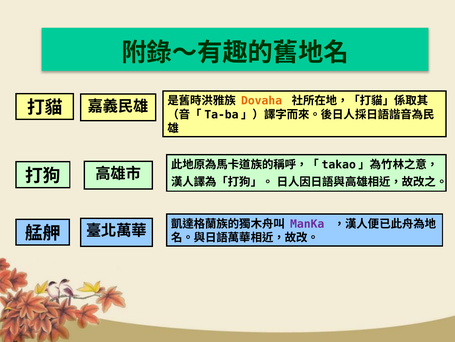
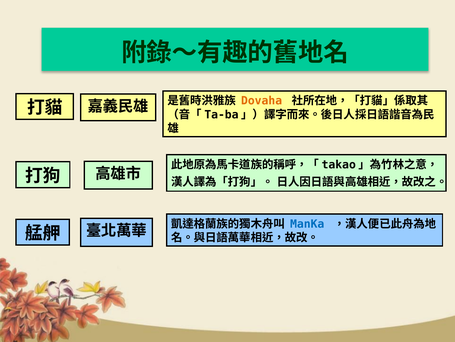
ManKa colour: purple -> blue (307, 223)
